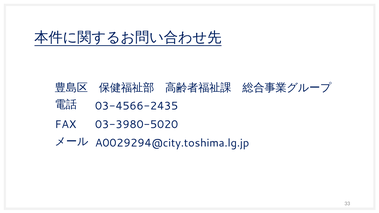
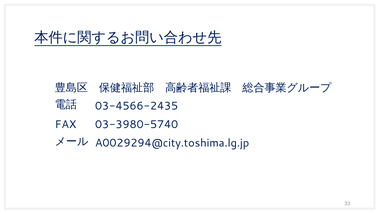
03-3980-5020: 03-3980-5020 -> 03-3980-5740 (137, 125)
